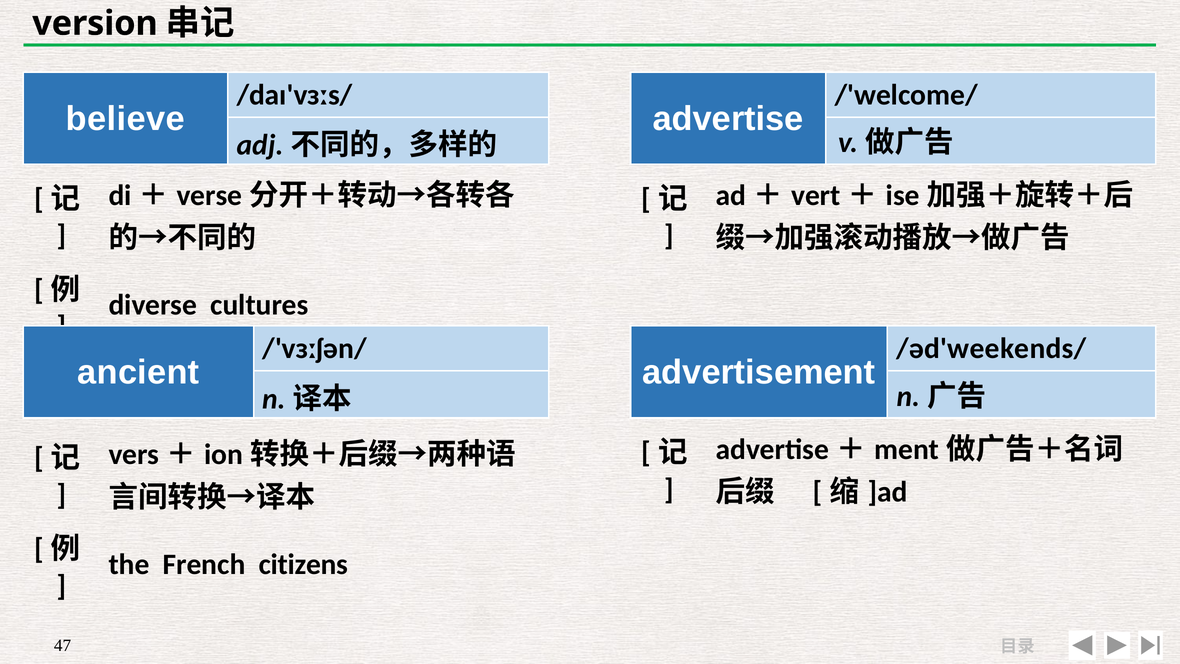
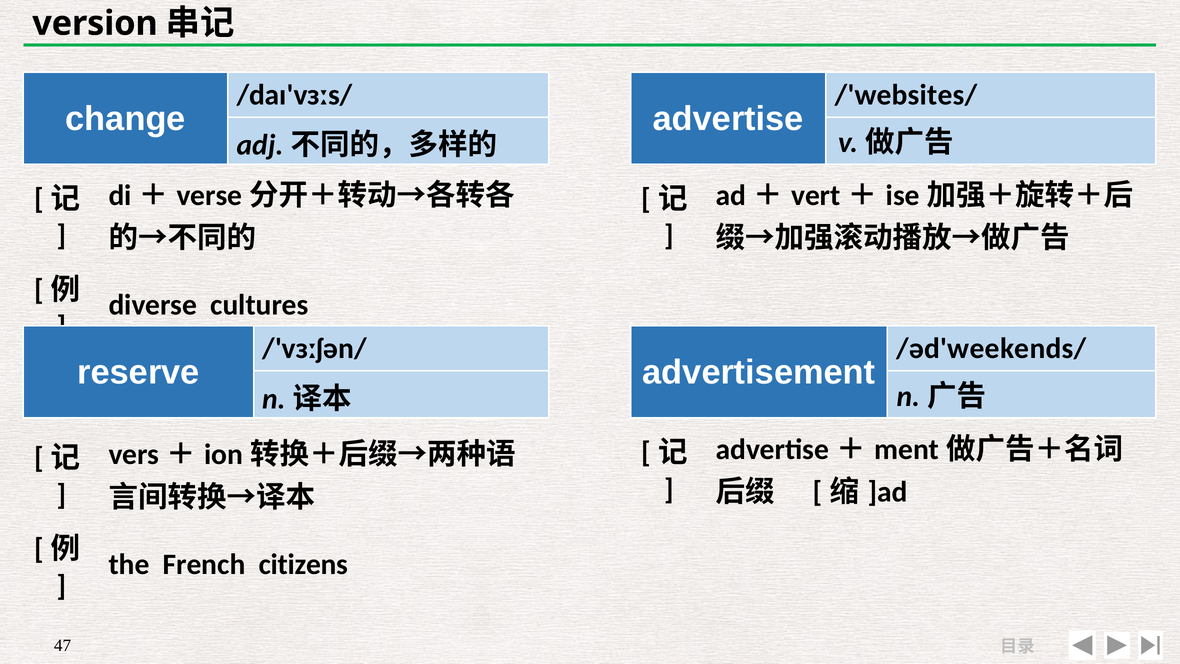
/'welcome/: /'welcome/ -> /'websites/ (906, 95)
believe: believe -> change (125, 119)
ancient: ancient -> reserve (139, 372)
